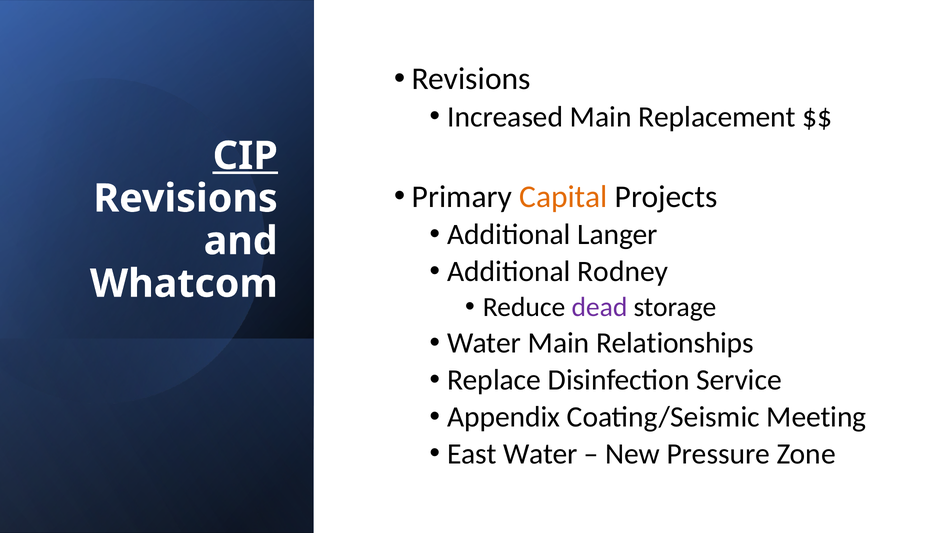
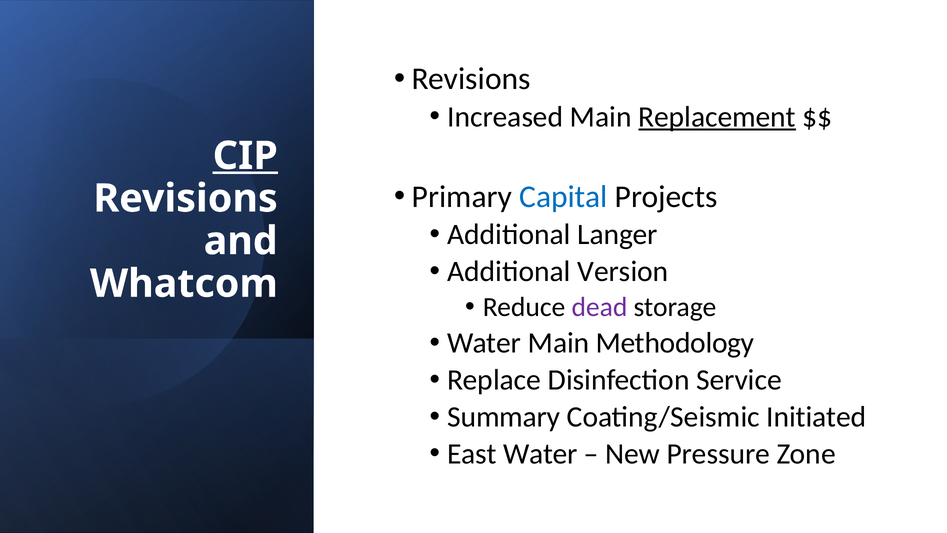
Replacement underline: none -> present (717, 117)
Capital colour: orange -> blue (563, 197)
Rodney: Rodney -> Version (623, 271)
Relationships: Relationships -> Methodology (675, 343)
Appendix: Appendix -> Summary (504, 417)
Meeting: Meeting -> Initiated (816, 417)
